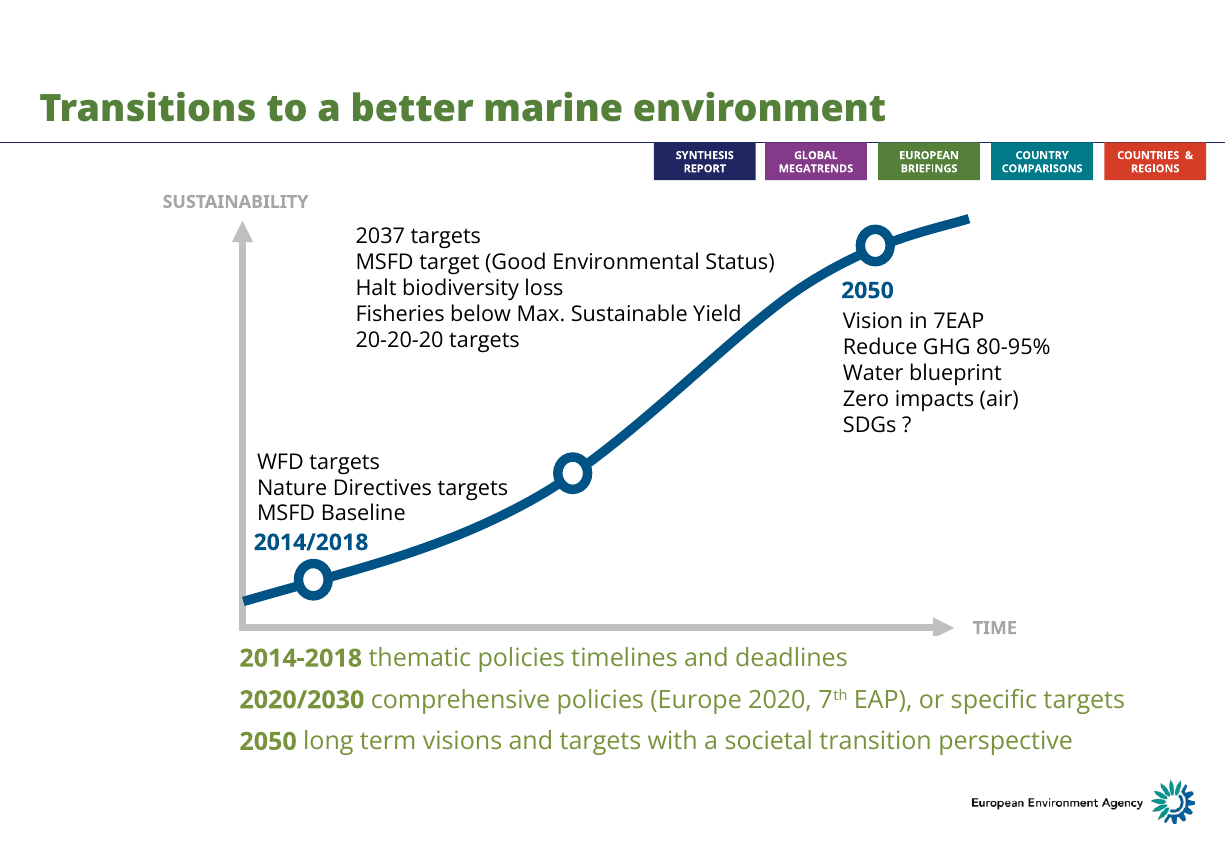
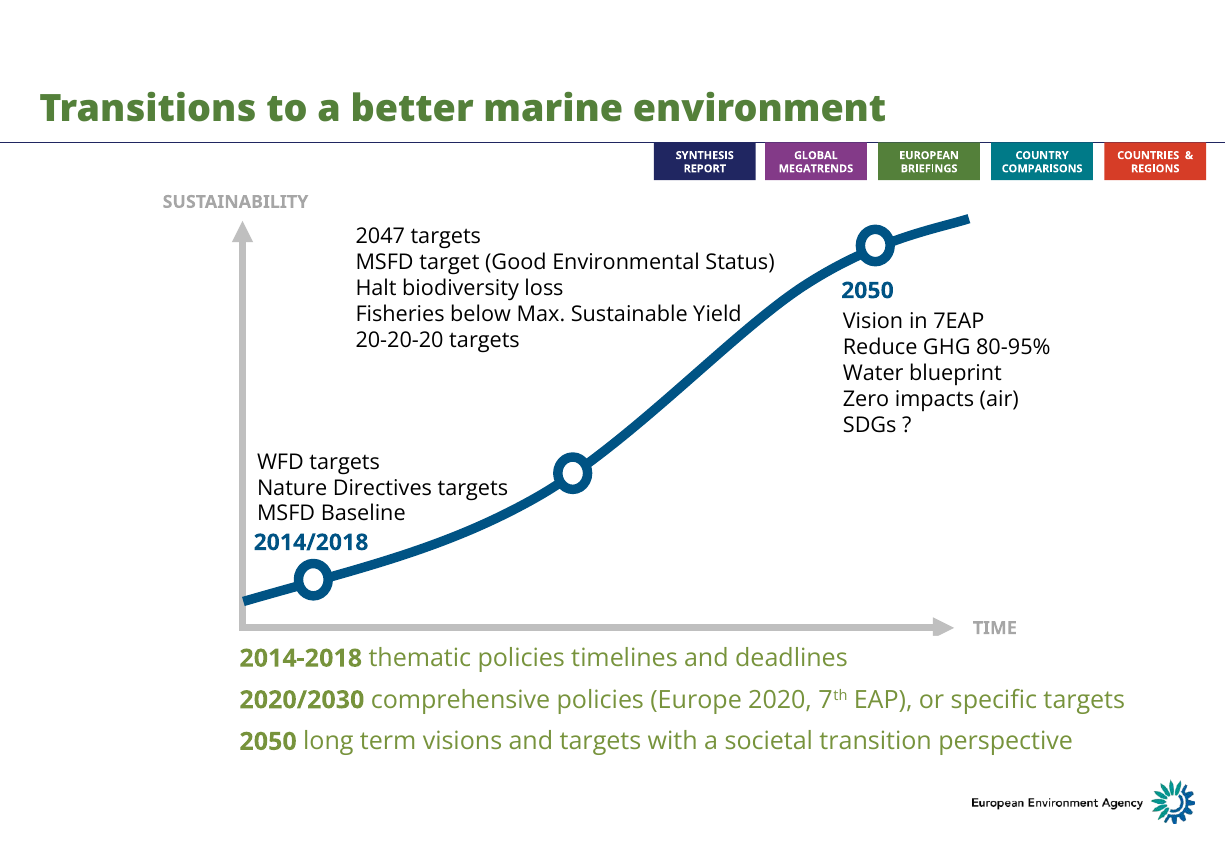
2037: 2037 -> 2047 (380, 237)
